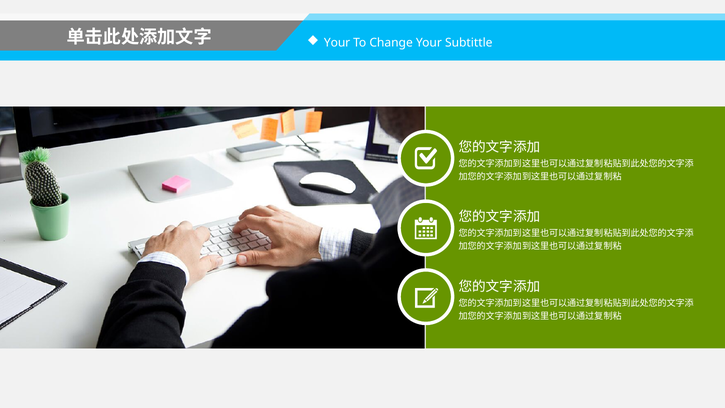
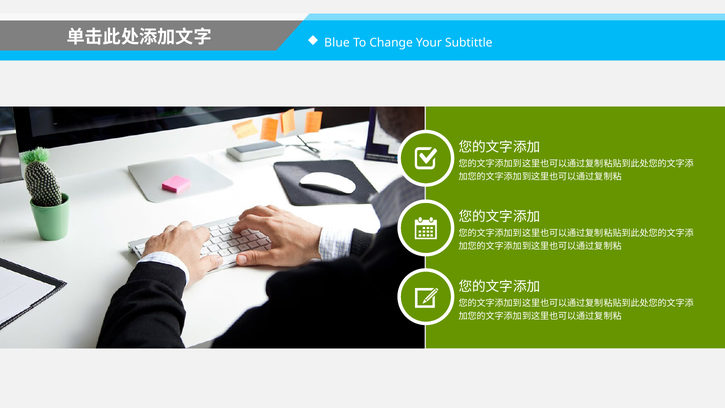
Your: Your -> Blue (337, 43)
